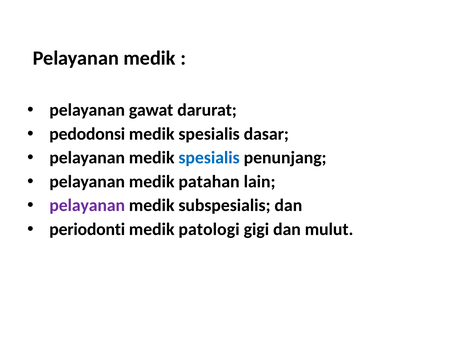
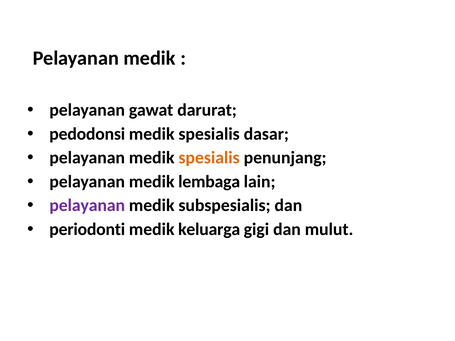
spesialis colour: blue -> orange (209, 158)
patahan: patahan -> lembaga (209, 182)
patologi: patologi -> keluarga (209, 229)
